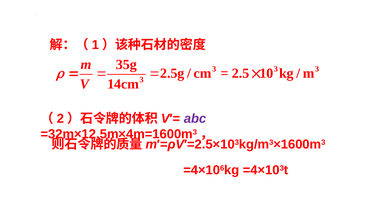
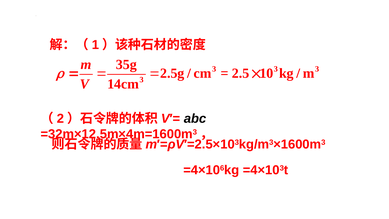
abc colour: purple -> black (195, 118)
